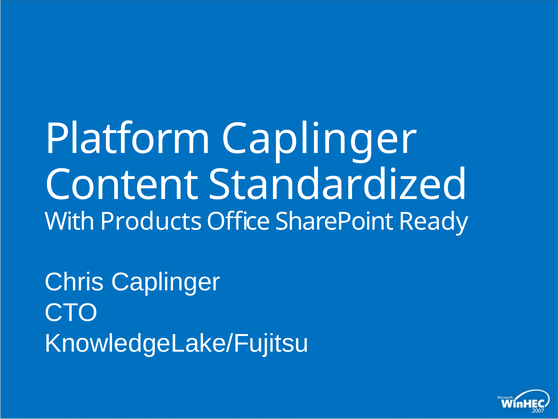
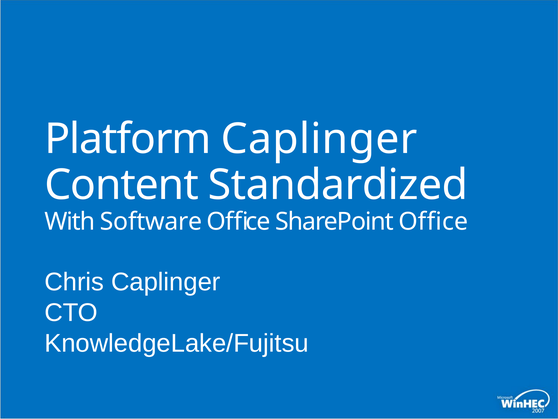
Products: Products -> Software (151, 221)
SharePoint Ready: Ready -> Office (433, 221)
